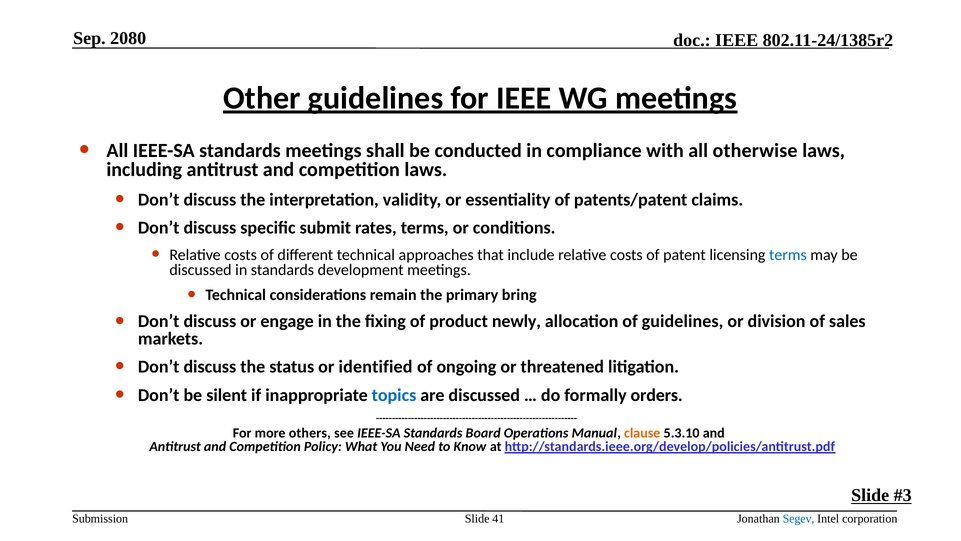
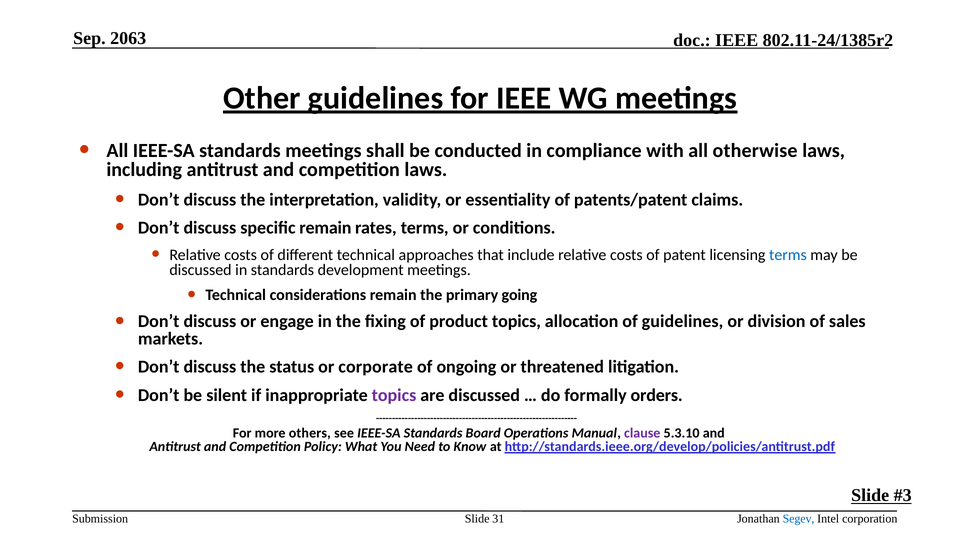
2080: 2080 -> 2063 (128, 38)
specific submit: submit -> remain (325, 228)
bring: bring -> going (519, 295)
product newly: newly -> topics (516, 321)
identified: identified -> corporate (376, 367)
topics colour: blue -> purple (394, 395)
clause colour: orange -> purple (642, 433)
41: 41 -> 31 (498, 518)
